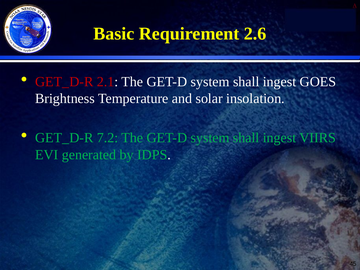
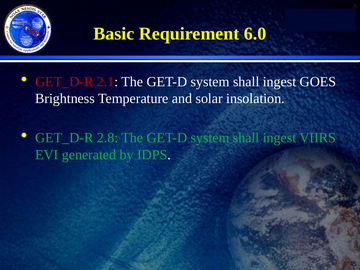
2.6: 2.6 -> 6.0 (255, 34)
7.2: 7.2 -> 2.8 (107, 138)
